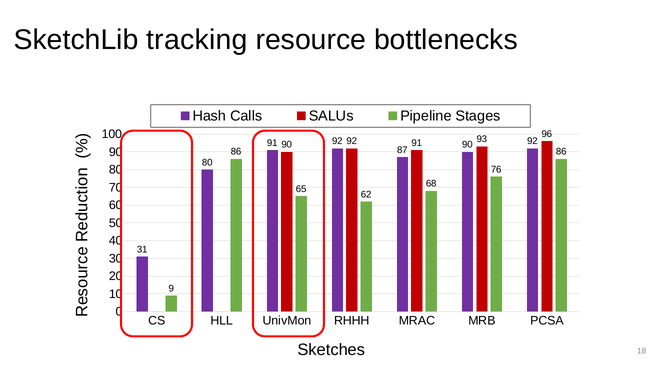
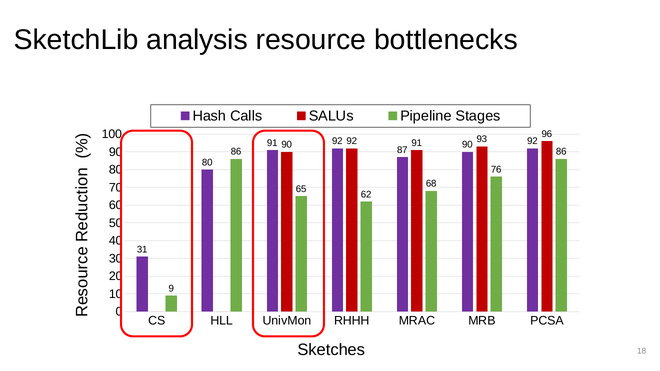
tracking: tracking -> analysis (197, 40)
